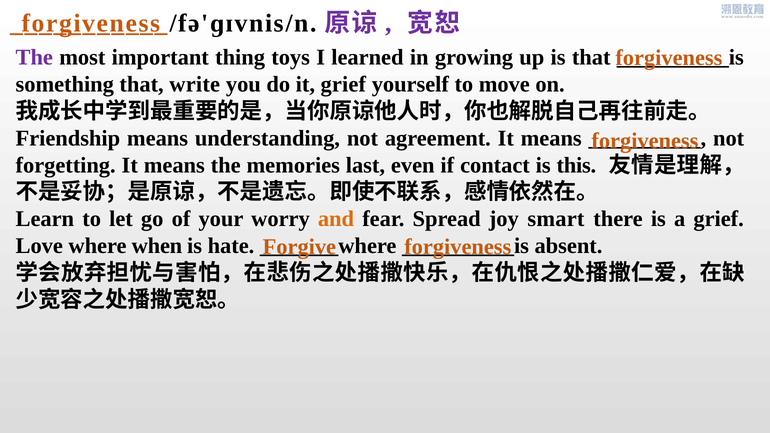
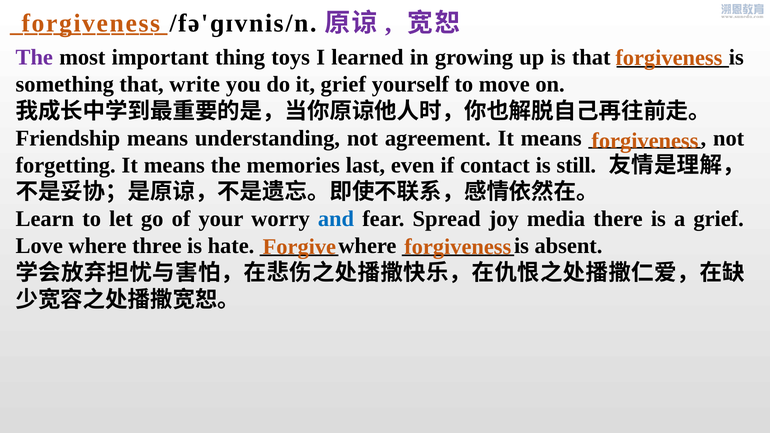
this: this -> still (576, 165)
and colour: orange -> blue (336, 219)
smart: smart -> media (556, 219)
when: when -> three (157, 246)
